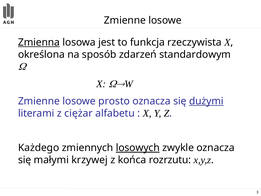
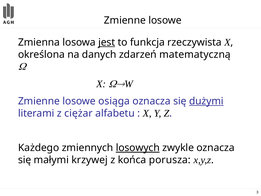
Zmienna underline: present -> none (39, 42)
jest underline: none -> present (107, 42)
sposób: sposób -> danych (99, 54)
standardowym: standardowym -> matematyczną (195, 54)
prosto: prosto -> osiąga (114, 101)
rozrzutu: rozrzutu -> porusza (170, 160)
